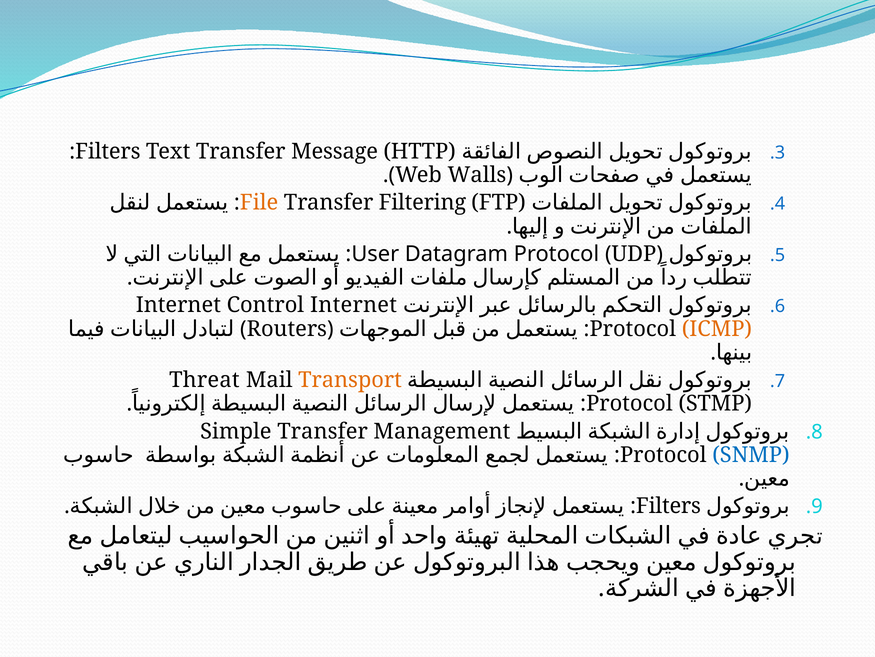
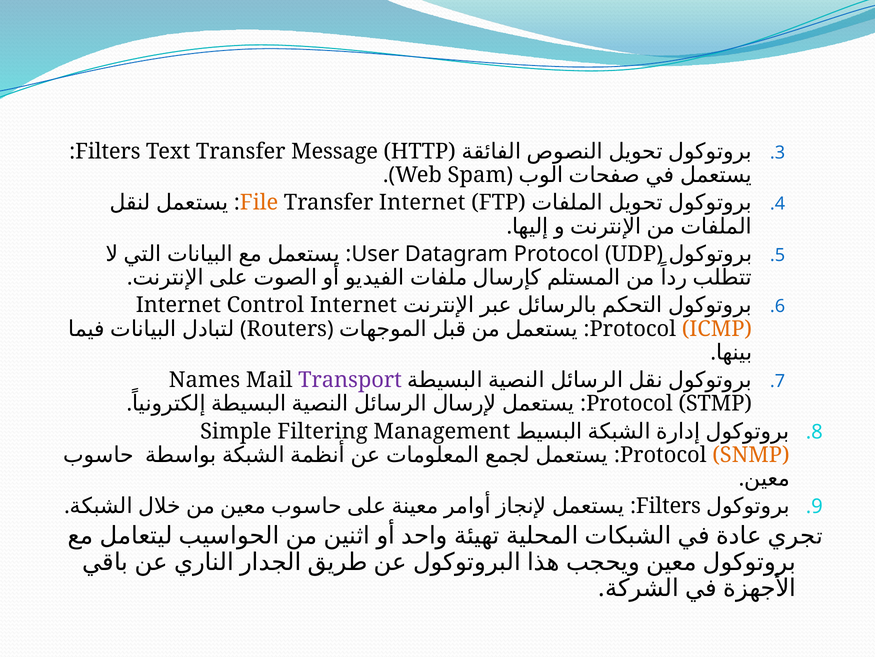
Walls: Walls -> Spam (477, 175)
Transfer Filtering: Filtering -> Internet (422, 202)
Threat: Threat -> Names (205, 380)
Transport colour: orange -> purple (350, 380)
Simple Transfer: Transfer -> Filtering (323, 431)
SNMP colour: blue -> orange (751, 454)
